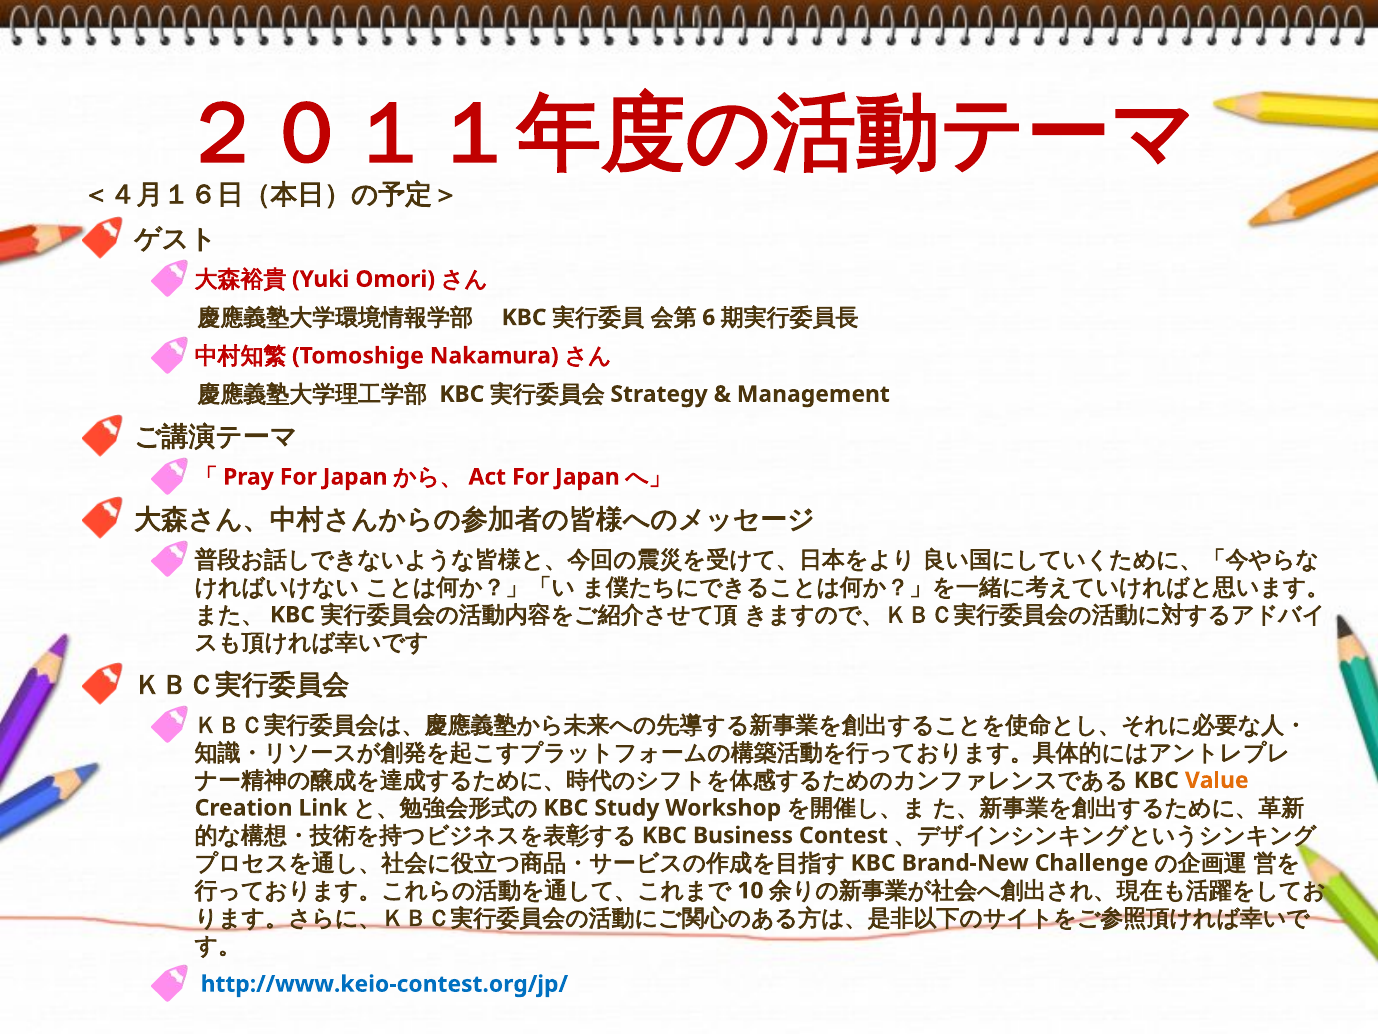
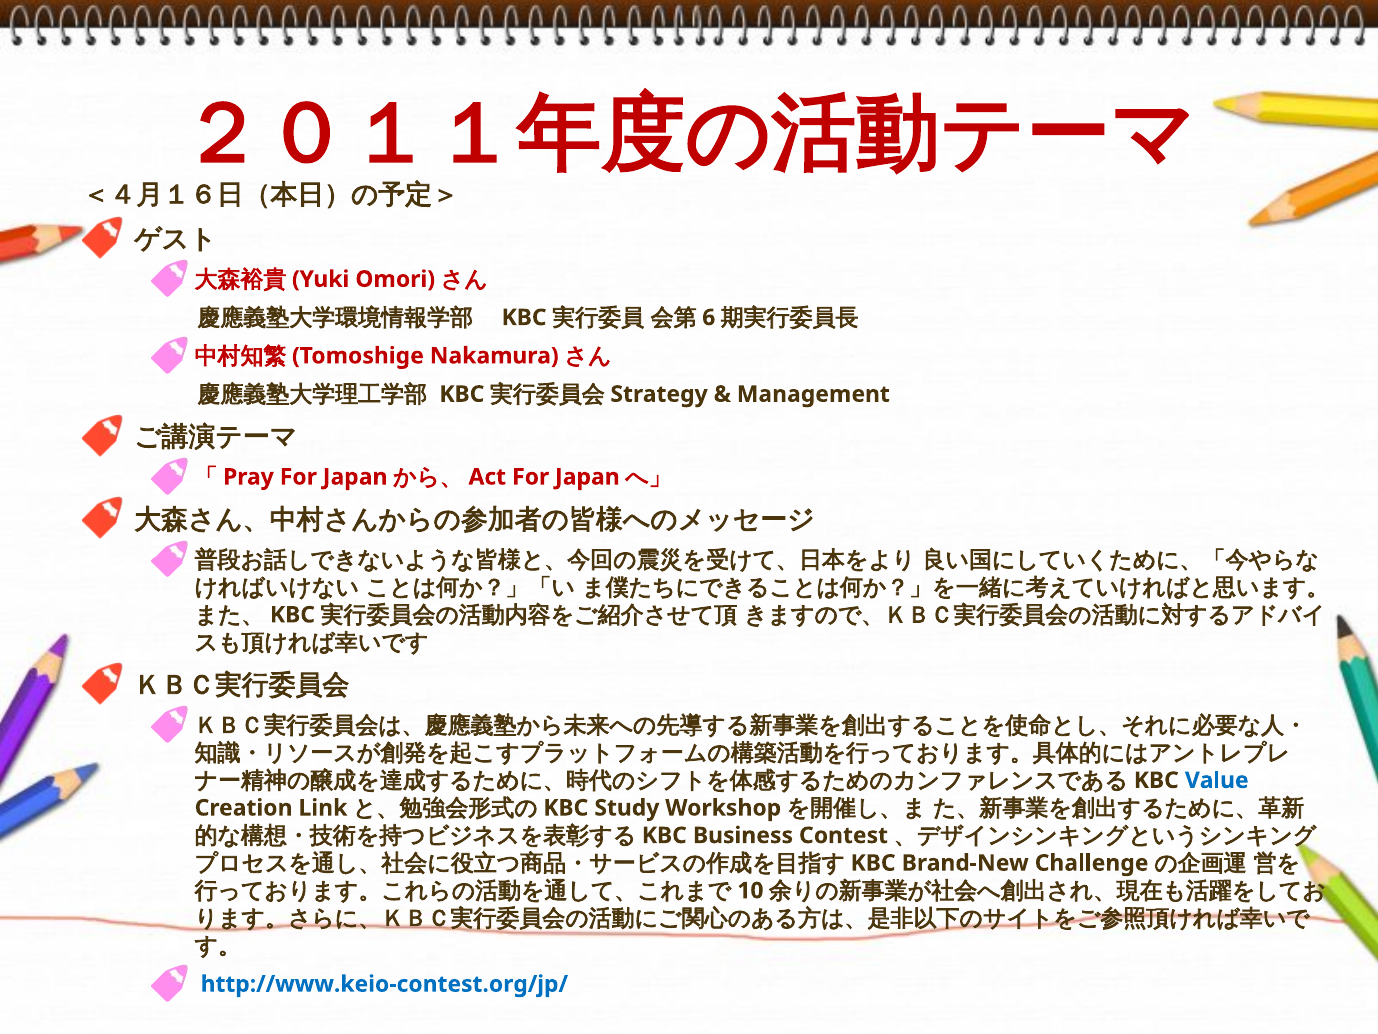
Value colour: orange -> blue (1217, 780)
